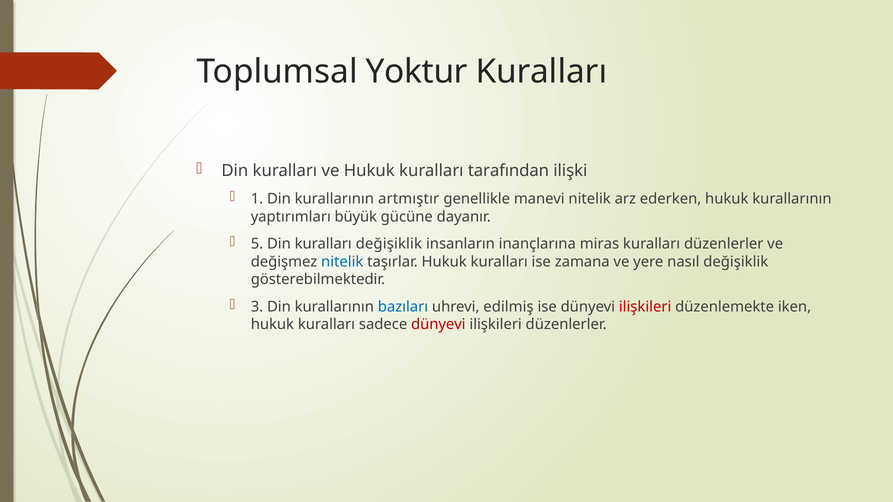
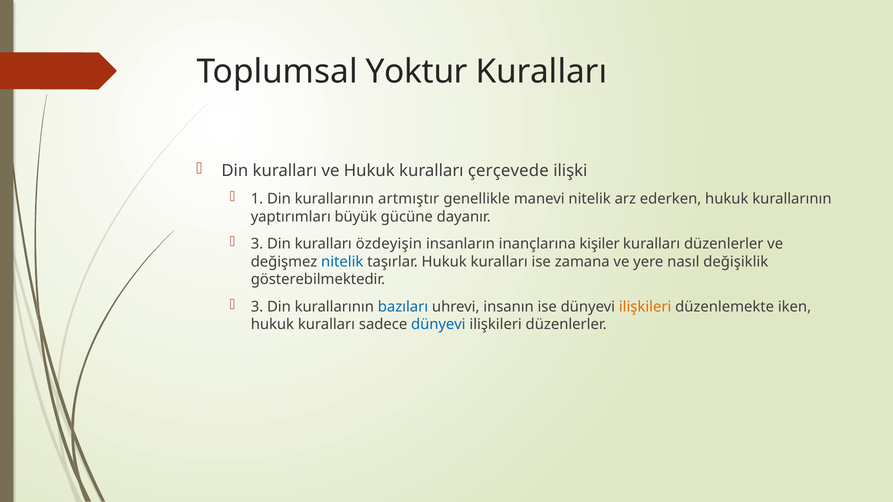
tarafından: tarafından -> çerçevede (508, 171)
5: 5 -> 3 (257, 244)
kuralları değişiklik: değişiklik -> özdeyişin (389, 244)
miras: miras -> kişiler (600, 244)
edilmiş: edilmiş -> insanın (509, 307)
ilişkileri colour: red -> orange (645, 307)
dünyevi colour: red -> blue (438, 325)
